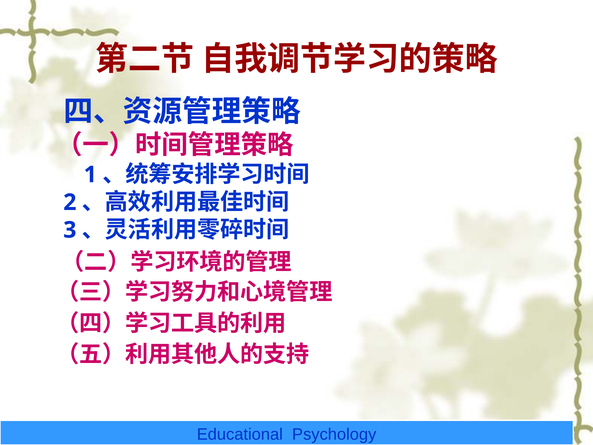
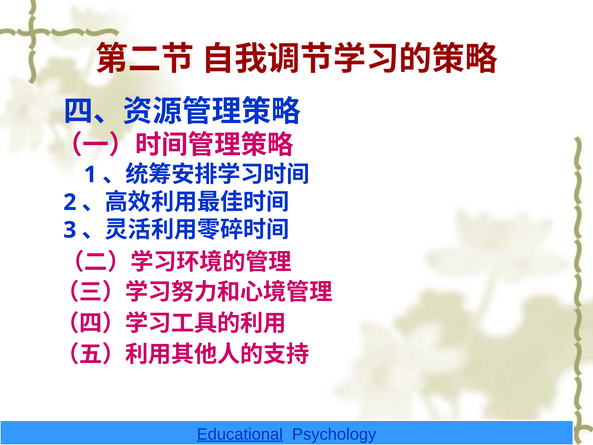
Educational underline: none -> present (240, 434)
